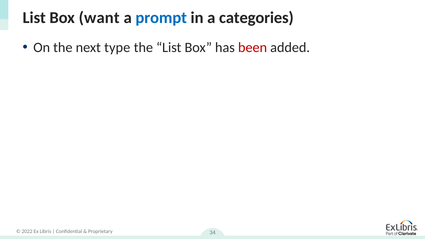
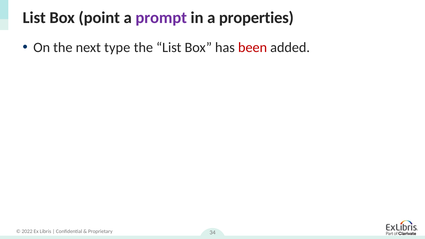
want: want -> point (99, 18)
prompt colour: blue -> purple (161, 18)
categories: categories -> properties (256, 18)
